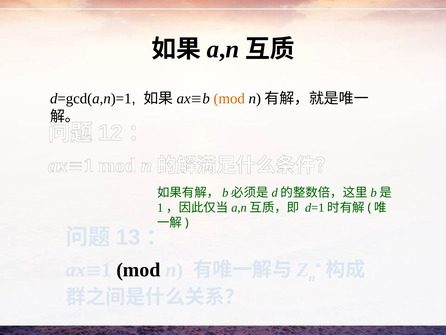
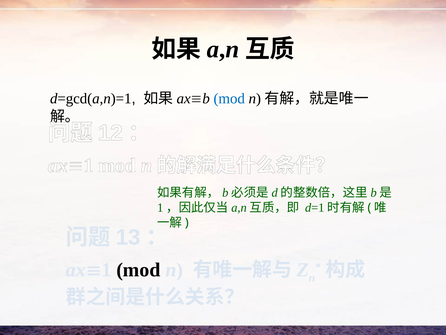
mod colour: orange -> blue (229, 99)
